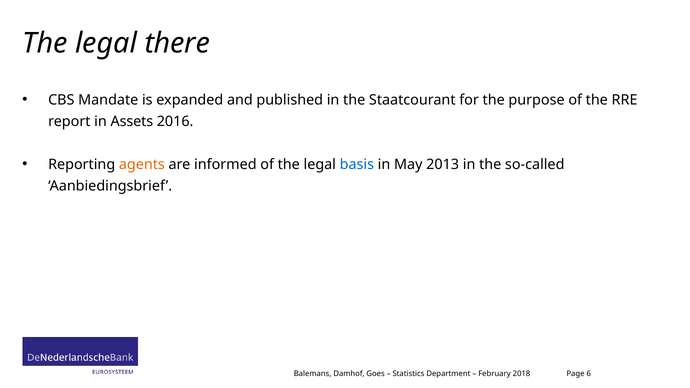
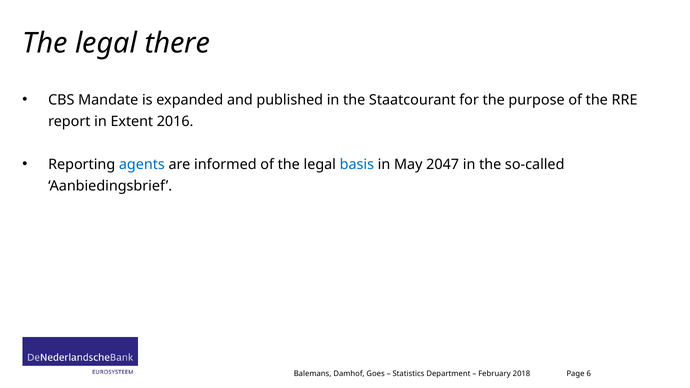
Assets: Assets -> Extent (132, 121)
agents colour: orange -> blue (142, 165)
2013: 2013 -> 2047 (443, 165)
